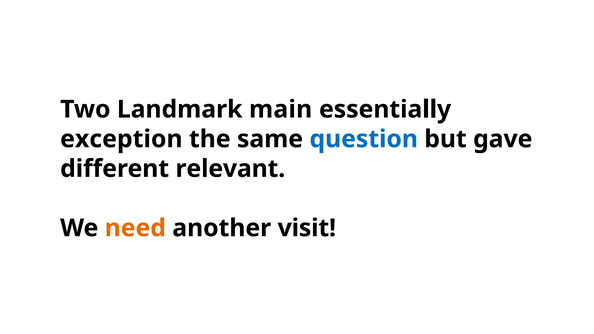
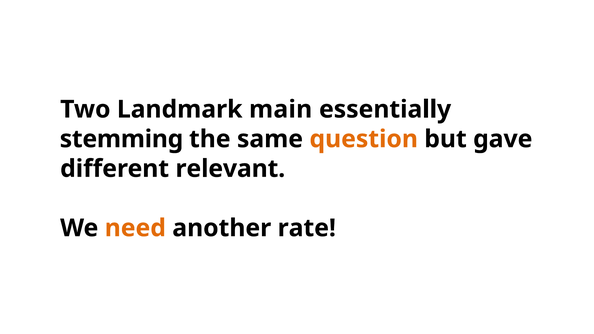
exception: exception -> stemming (122, 139)
question colour: blue -> orange (364, 139)
visit: visit -> rate (307, 228)
